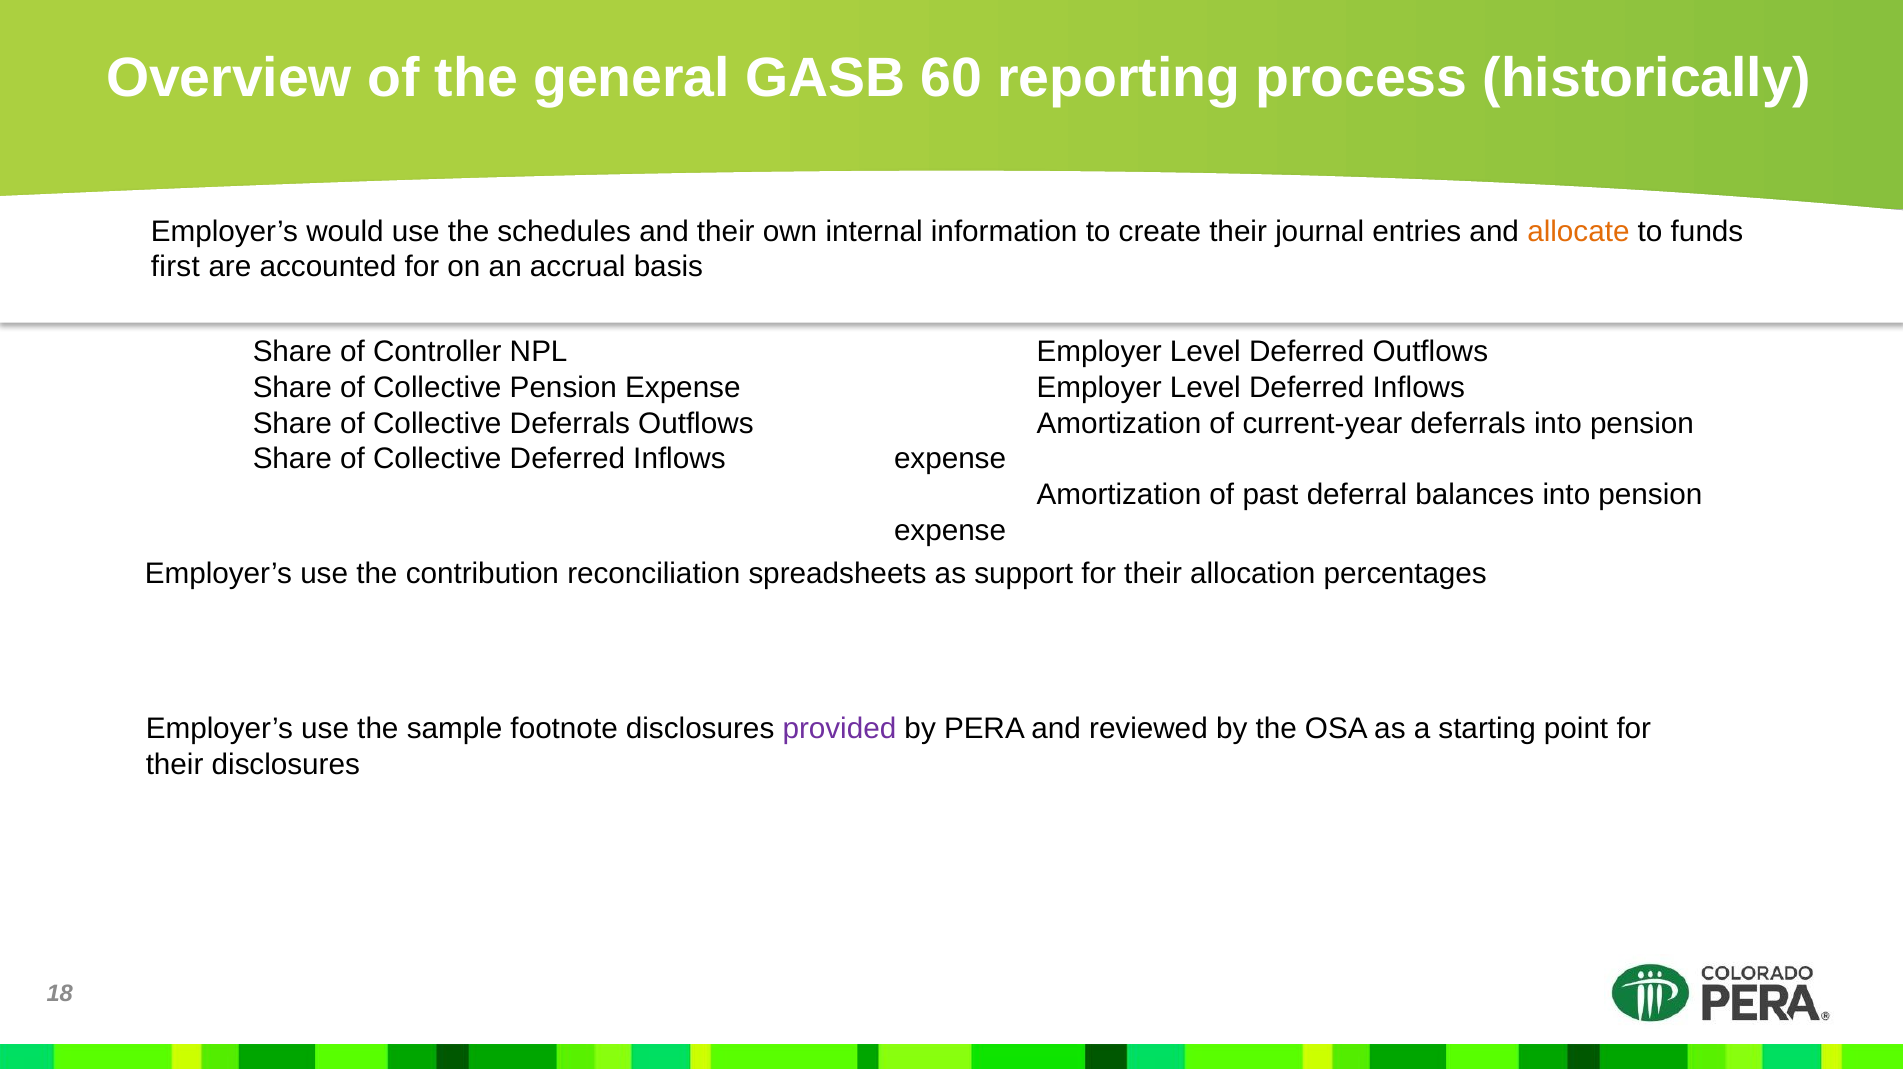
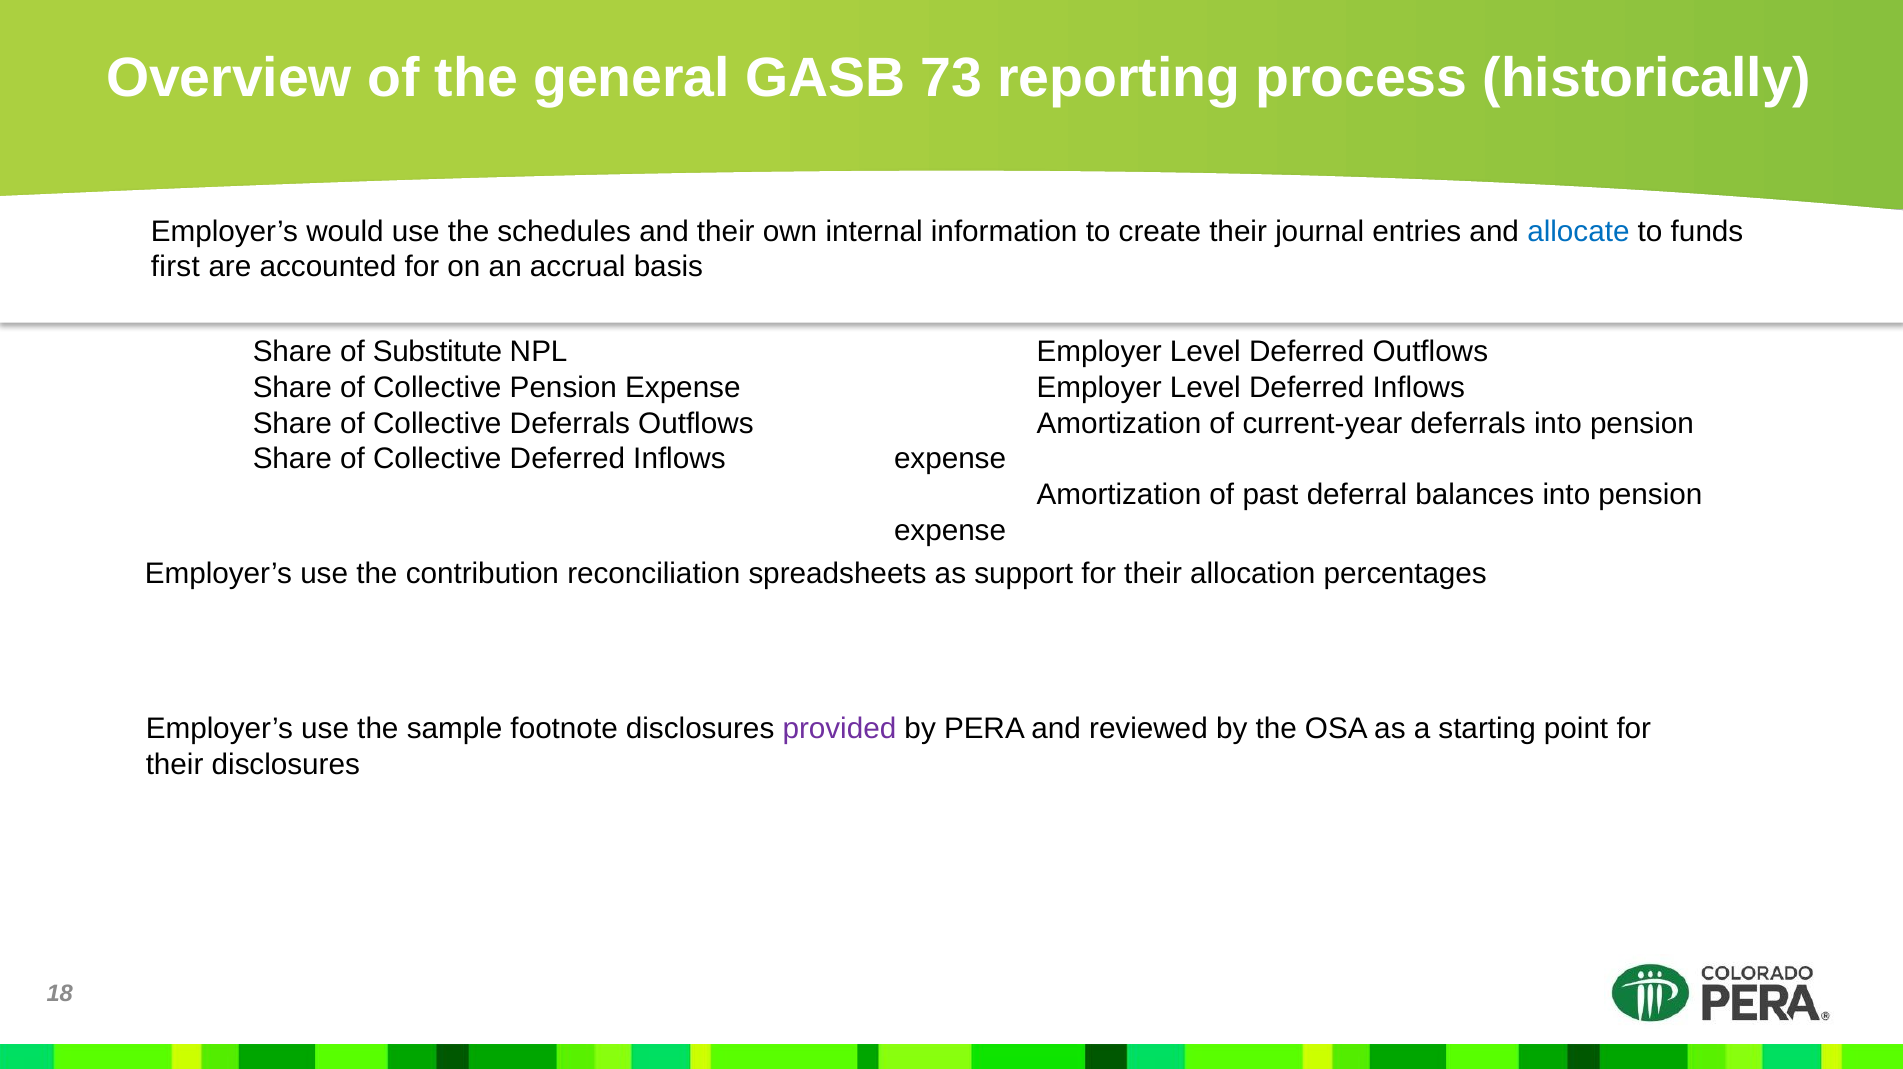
60: 60 -> 73 (951, 78)
allocate colour: orange -> blue (1578, 231)
Controller: Controller -> Substitute (437, 352)
